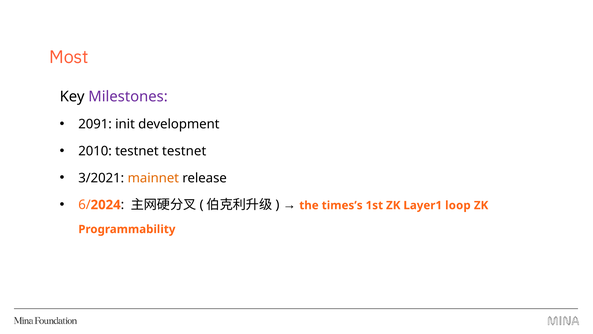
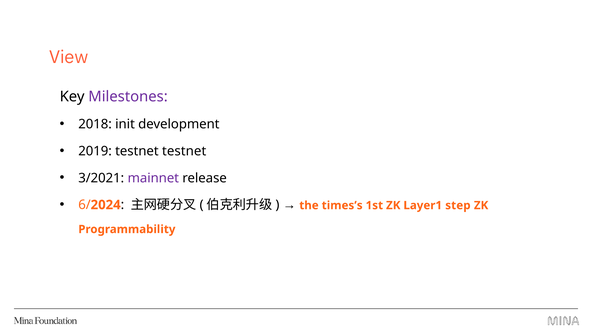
Most: Most -> View (69, 57)
2091: 2091 -> 2018 (95, 124)
2010: 2010 -> 2019 (95, 151)
mainnet colour: orange -> purple (153, 178)
loop: loop -> step (458, 205)
